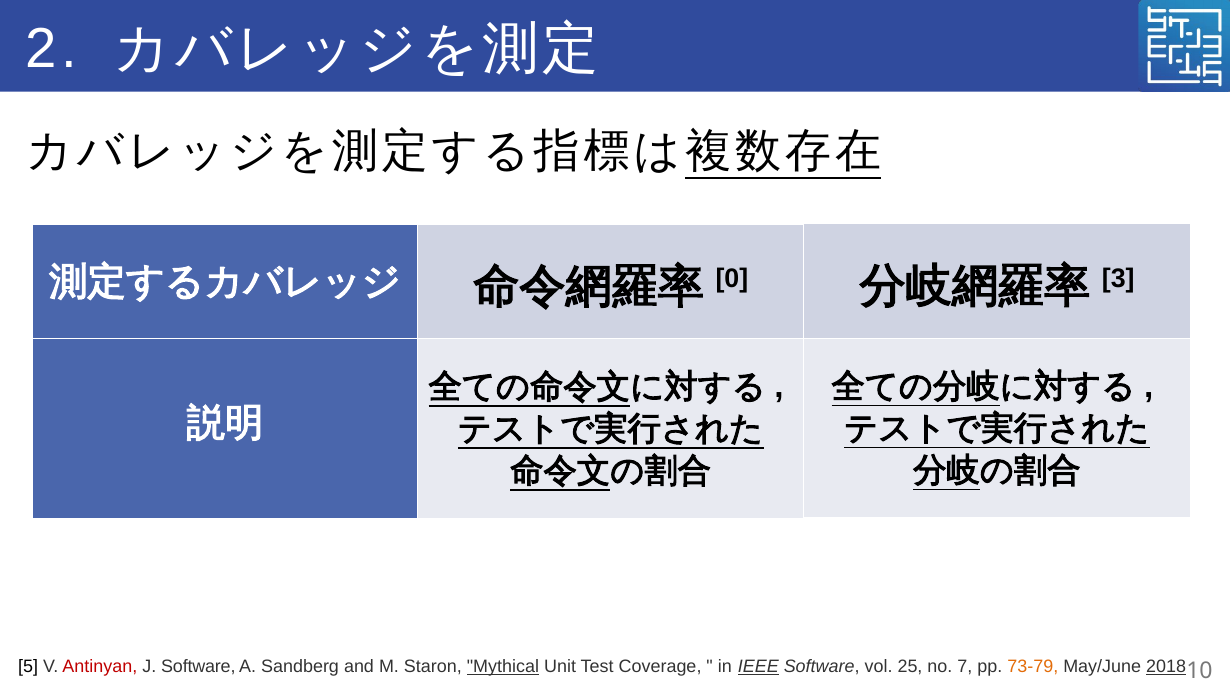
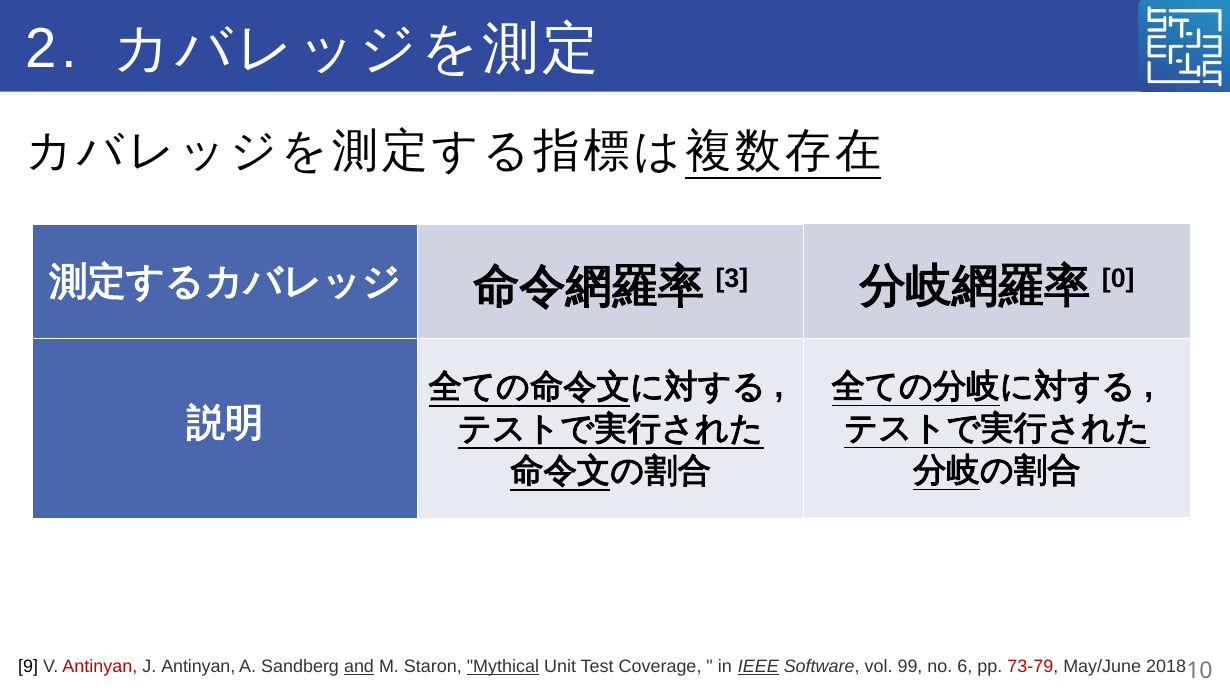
3: 3 -> 0 (1118, 278)
0: 0 -> 3 (732, 279)
5: 5 -> 9 (28, 666)
J Software: Software -> Antinyan (198, 666)
and underline: none -> present (359, 666)
25: 25 -> 99 (910, 666)
7: 7 -> 6 (965, 666)
73-79 colour: orange -> red (1033, 666)
2018 underline: present -> none (1166, 666)
